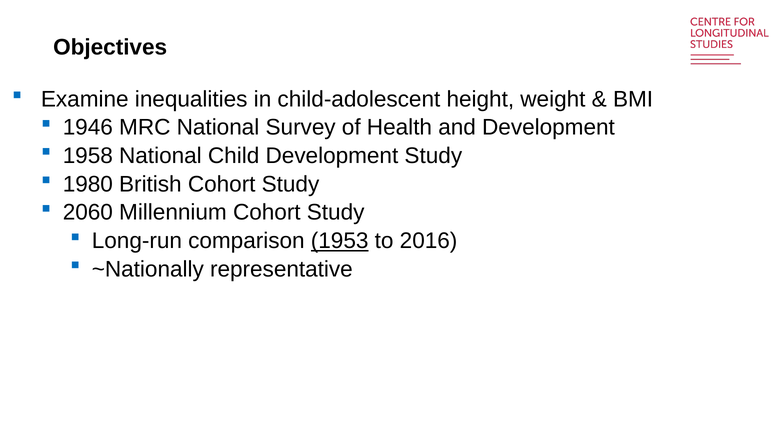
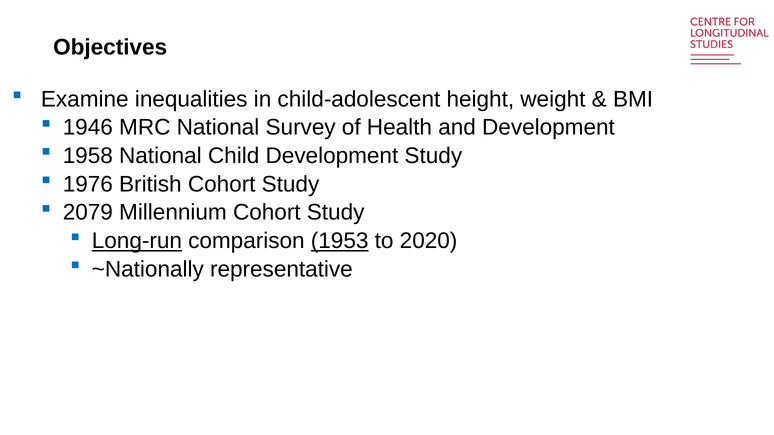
1980: 1980 -> 1976 (88, 184)
2060: 2060 -> 2079 (88, 213)
Long-run underline: none -> present (137, 241)
2016: 2016 -> 2020 (429, 241)
